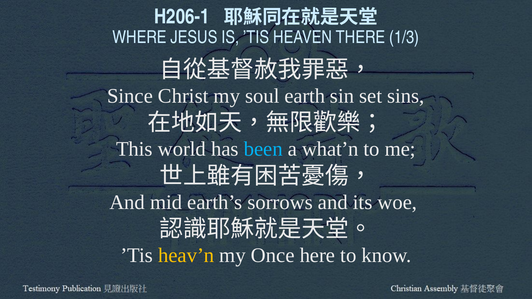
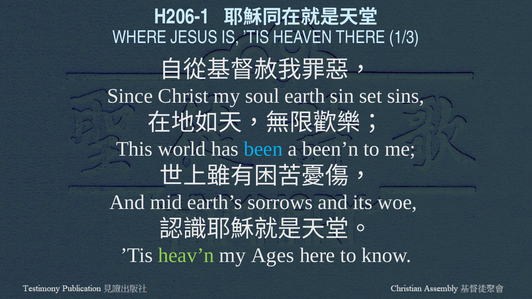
what’n: what’n -> been’n (330, 149)
heav’n colour: yellow -> light green (186, 256)
Once: Once -> Ages (273, 256)
